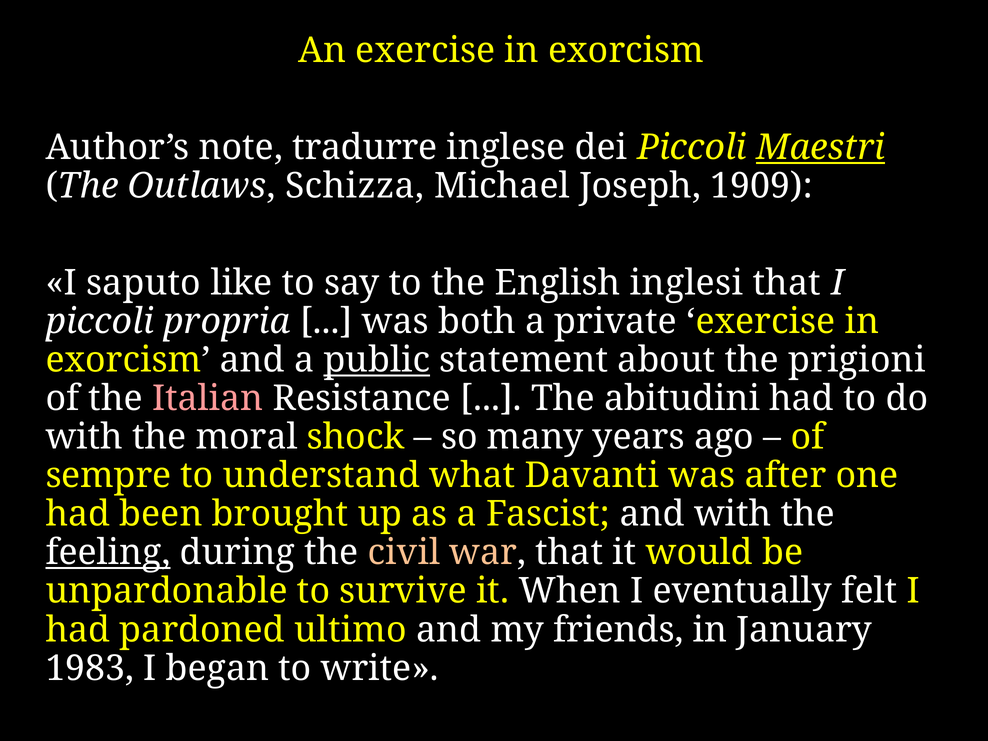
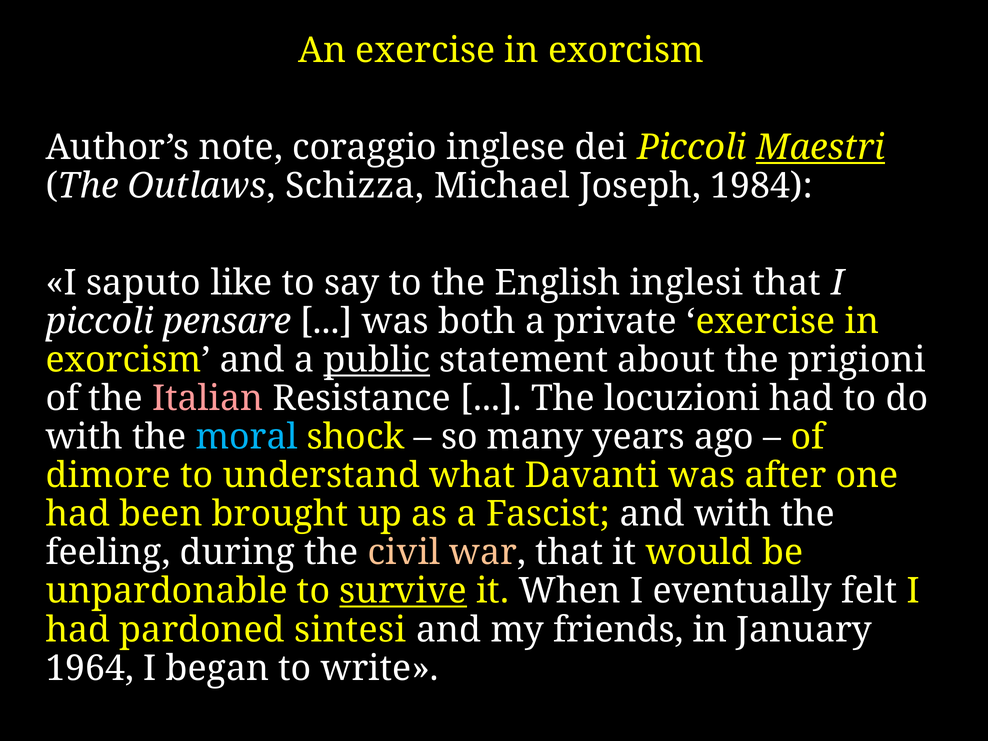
tradurre: tradurre -> coraggio (365, 148)
1909: 1909 -> 1984 (762, 186)
propria: propria -> pensare (227, 322)
abitudini: abitudini -> locuzioni (682, 399)
moral colour: white -> light blue (247, 437)
sempre: sempre -> dimore (108, 476)
feeling underline: present -> none (108, 553)
survive underline: none -> present (403, 591)
ultimo: ultimo -> sintesi (350, 630)
1983: 1983 -> 1964 (90, 668)
